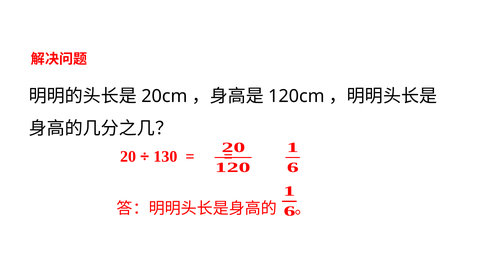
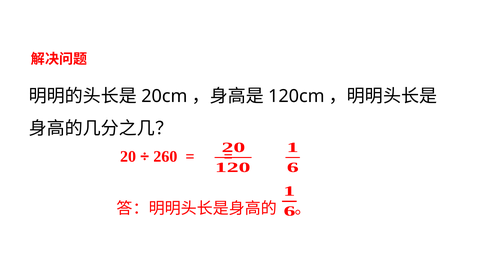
130: 130 -> 260 (165, 157)
